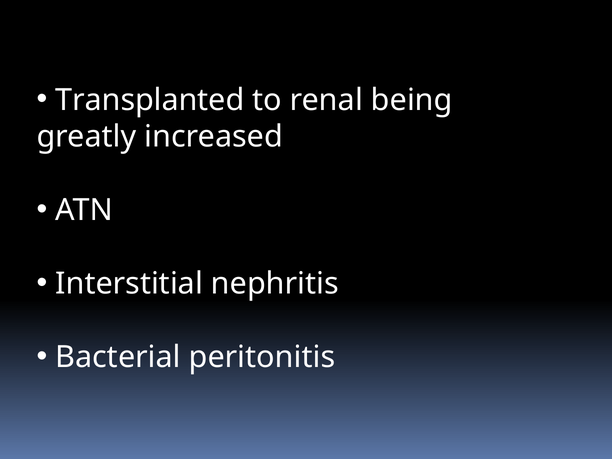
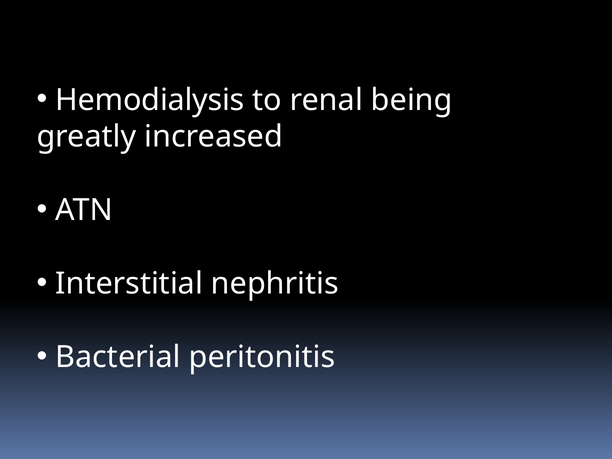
Transplanted: Transplanted -> Hemodialysis (150, 100)
